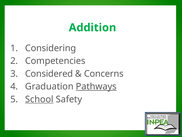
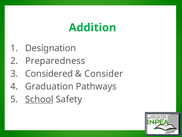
Considering: Considering -> Designation (51, 48)
Competencies: Competencies -> Preparedness (55, 61)
Concerns: Concerns -> Consider (104, 73)
Pathways underline: present -> none (96, 86)
